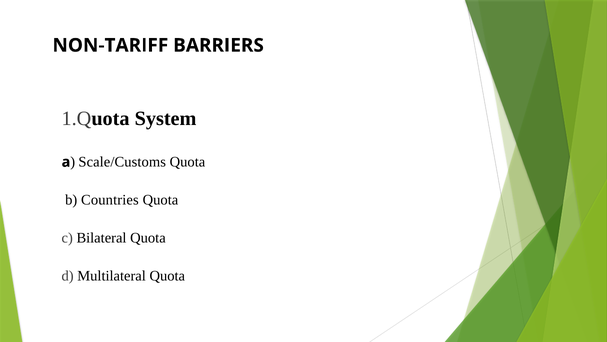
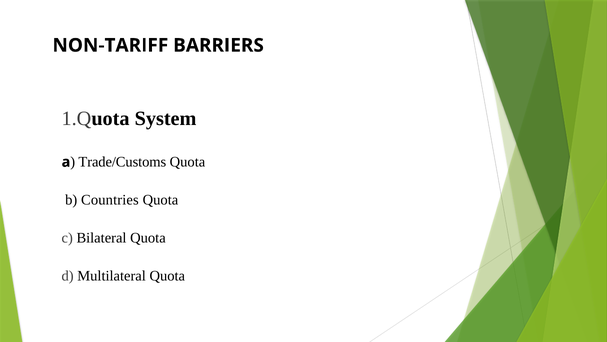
Scale/Customs: Scale/Customs -> Trade/Customs (122, 162)
